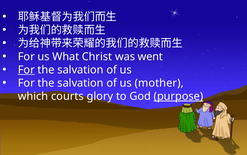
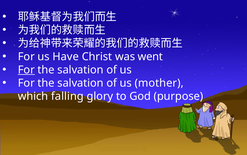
What: What -> Have (66, 56)
courts: courts -> falling (67, 96)
purpose underline: present -> none (178, 96)
